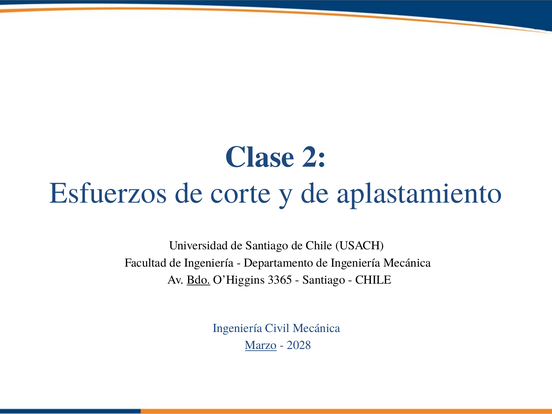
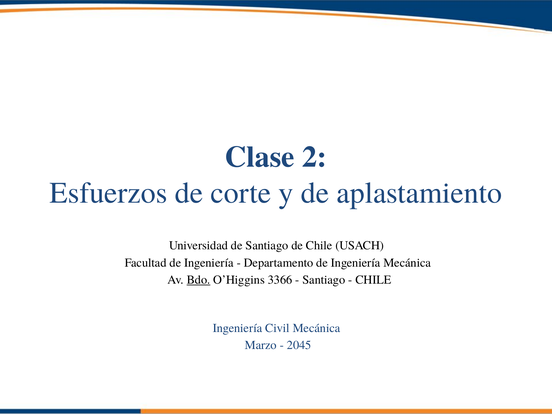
3365: 3365 -> 3366 (280, 280)
Marzo underline: present -> none (261, 345)
2028: 2028 -> 2045 (299, 345)
